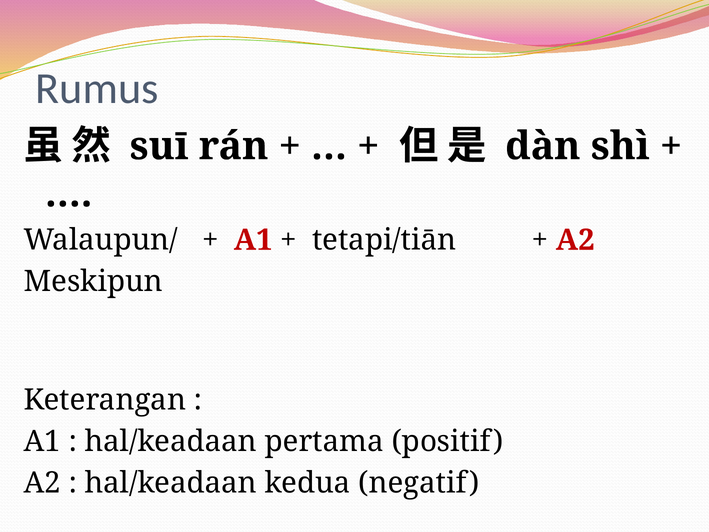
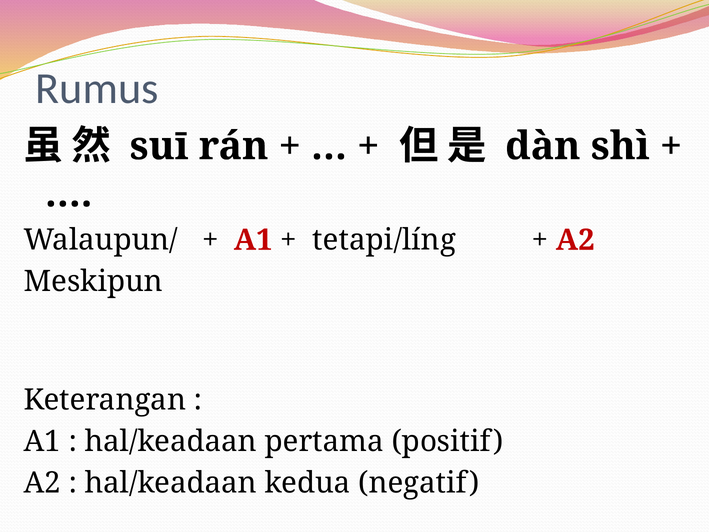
tetapi/tiān: tetapi/tiān -> tetapi/líng (384, 240)
